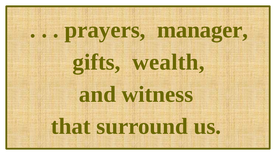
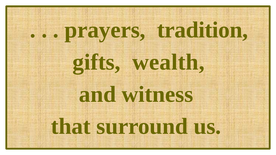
manager: manager -> tradition (203, 30)
